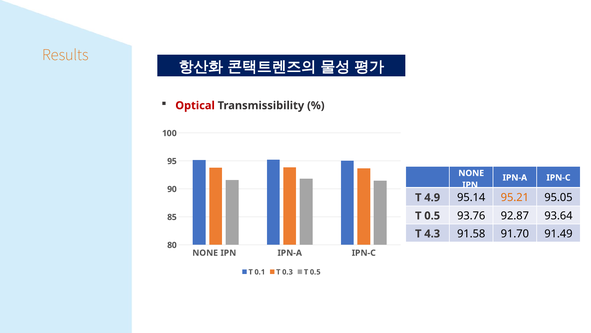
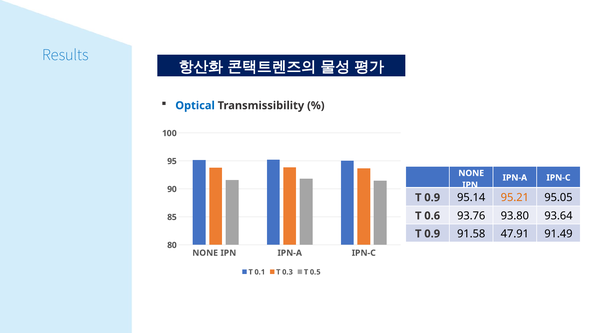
Results colour: orange -> blue (65, 55)
Optical colour: red -> blue (195, 105)
4.9: 4.9 -> 0.9 (432, 197)
0.5: 0.5 -> 0.6 (432, 215)
92.87: 92.87 -> 93.80 (515, 215)
4.3: 4.3 -> 0.9 (432, 233)
91.70: 91.70 -> 47.91 (515, 233)
